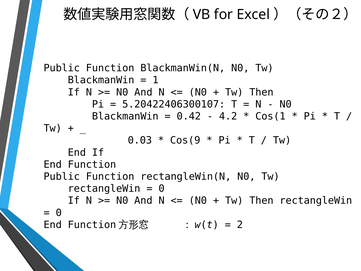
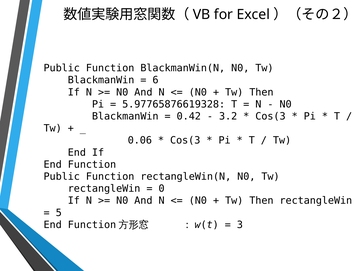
1: 1 -> 6 (155, 80)
5.20422406300107: 5.20422406300107 -> 5.97765876619328 (174, 104)
4.2: 4.2 -> 3.2 (228, 116)
Cos(1: Cos(1 -> Cos(3 (270, 116)
0.03: 0.03 -> 0.06 (140, 140)
Cos(9: Cos(9 -> Cos(3 (185, 140)
0: 0 -> 5 (59, 213)
2: 2 -> 3 (240, 225)
